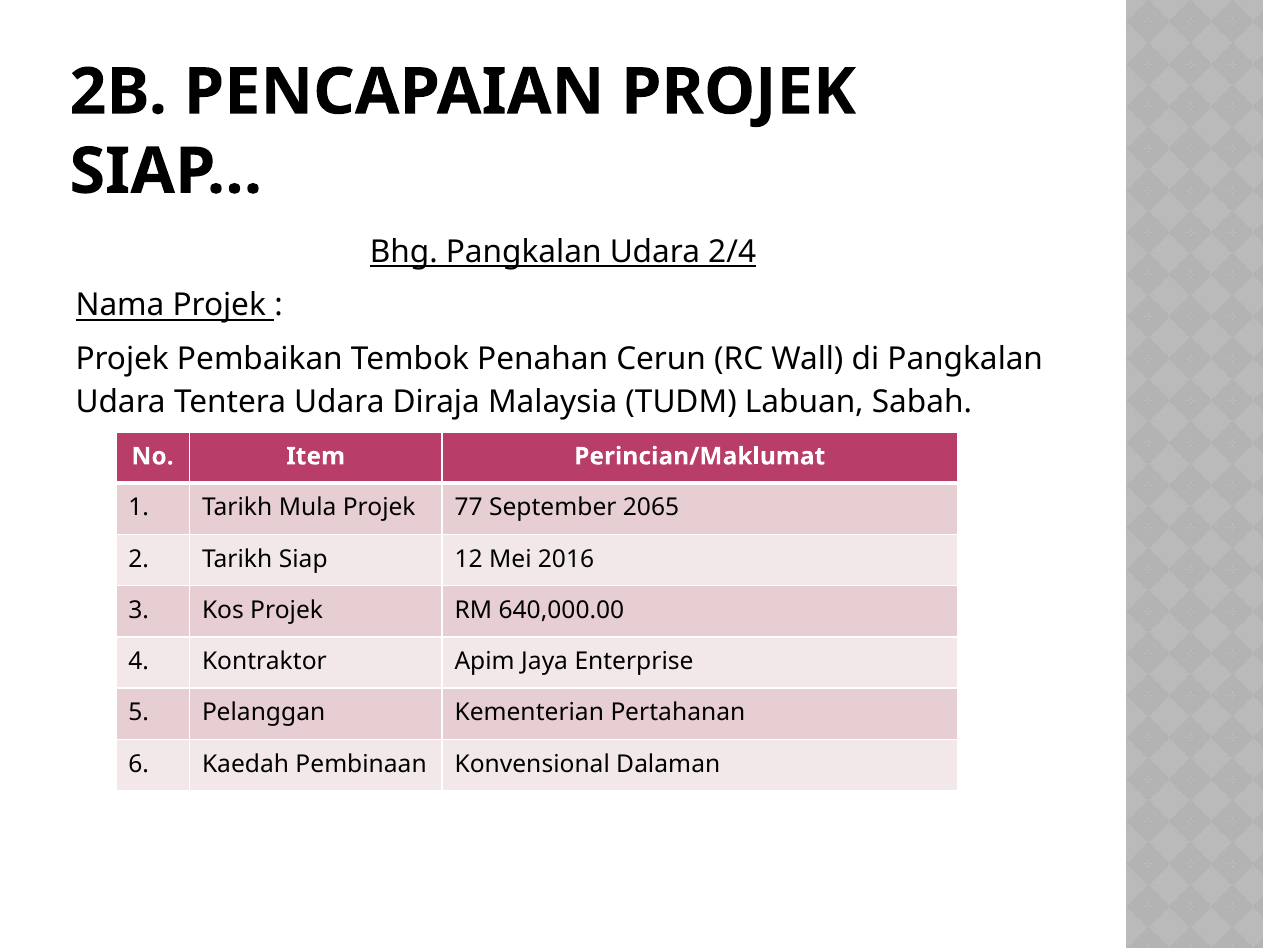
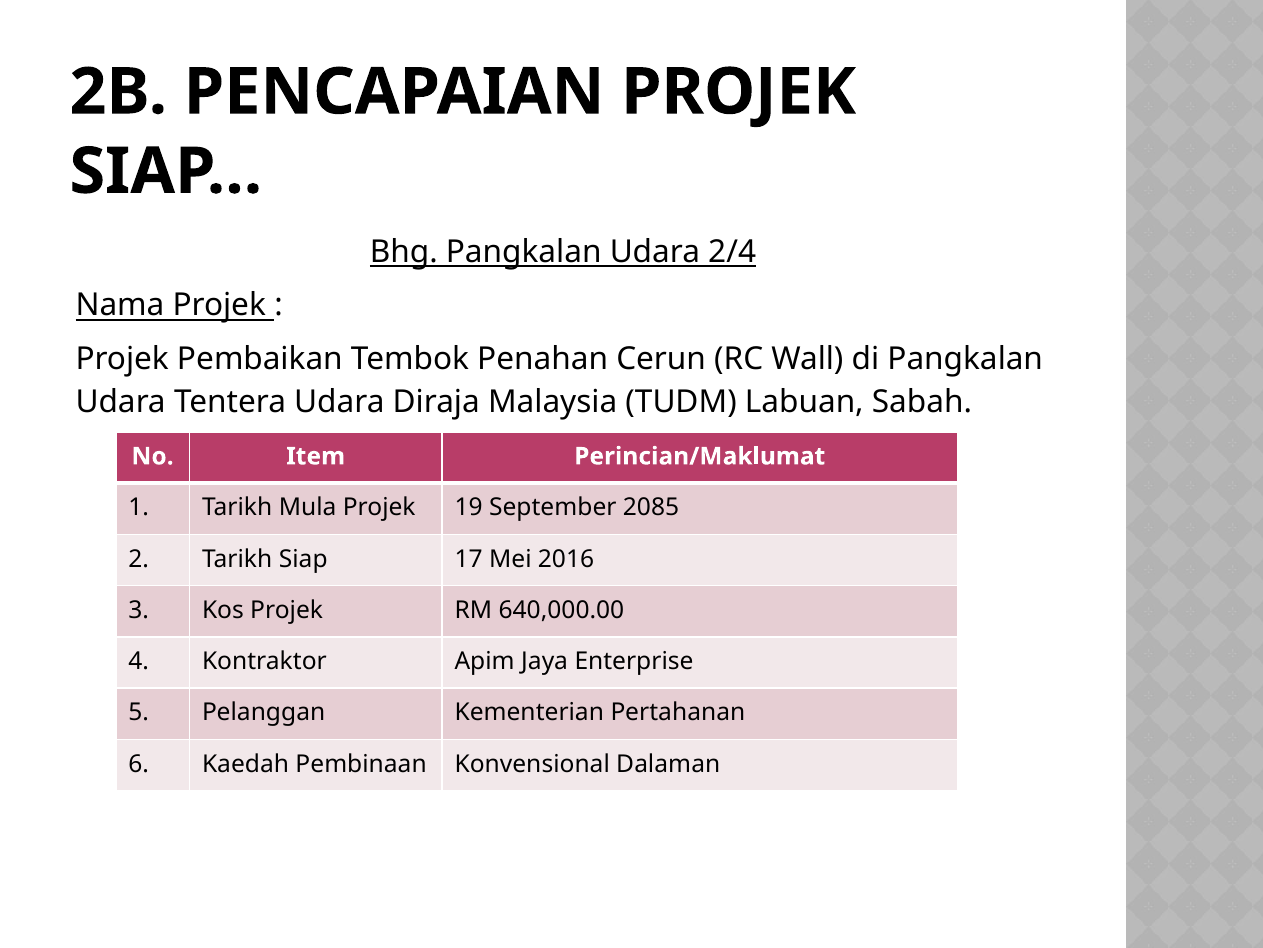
77: 77 -> 19 (469, 507)
2065: 2065 -> 2085 (651, 507)
12: 12 -> 17 (469, 558)
